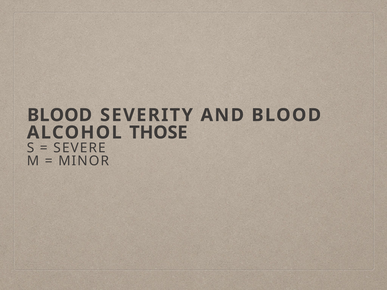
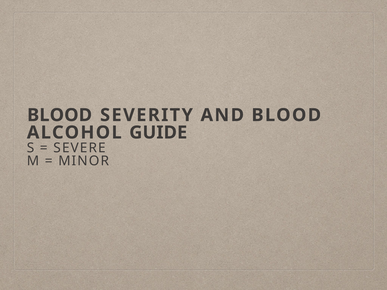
THOSE: THOSE -> GUIDE (158, 133)
